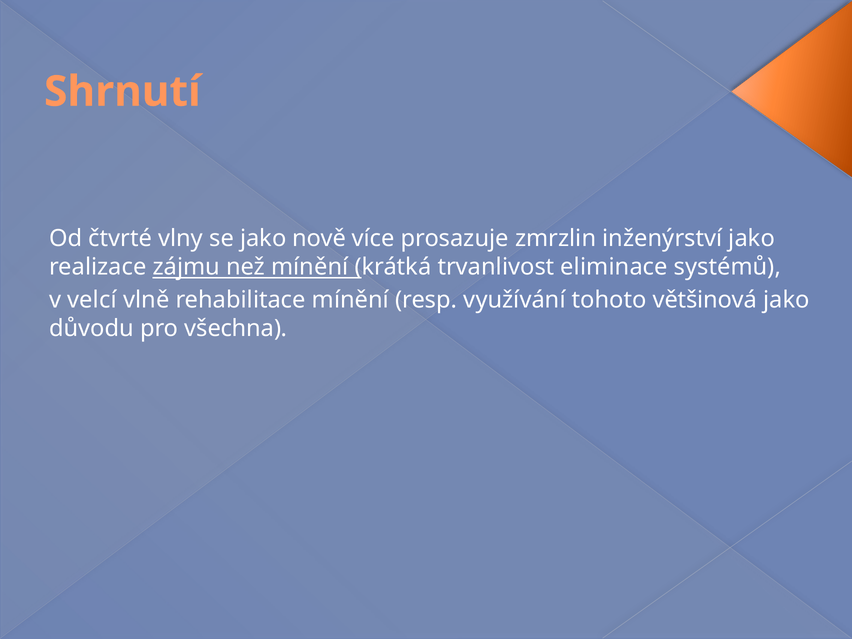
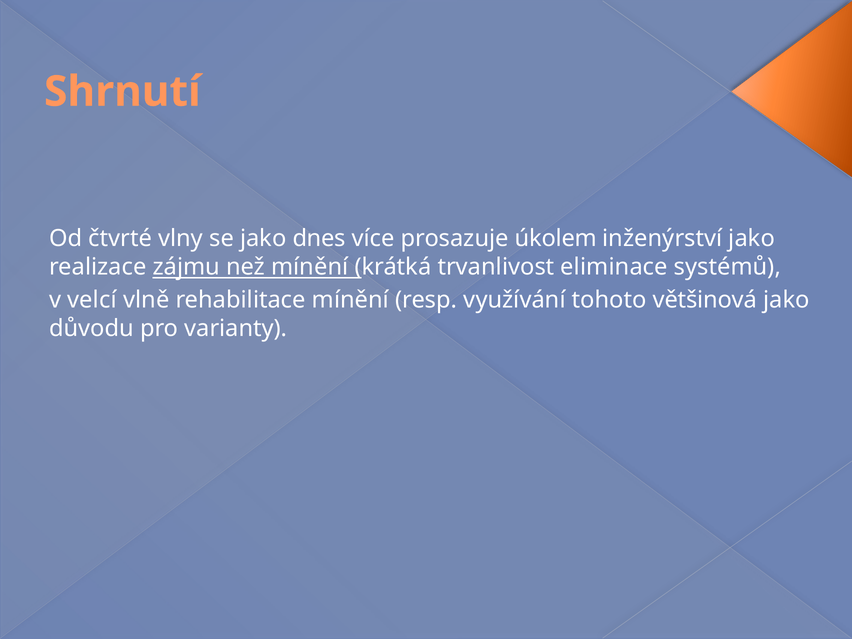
nově: nově -> dnes (319, 239)
zmrzlin: zmrzlin -> úkolem (556, 239)
všechna: všechna -> varianty (236, 329)
